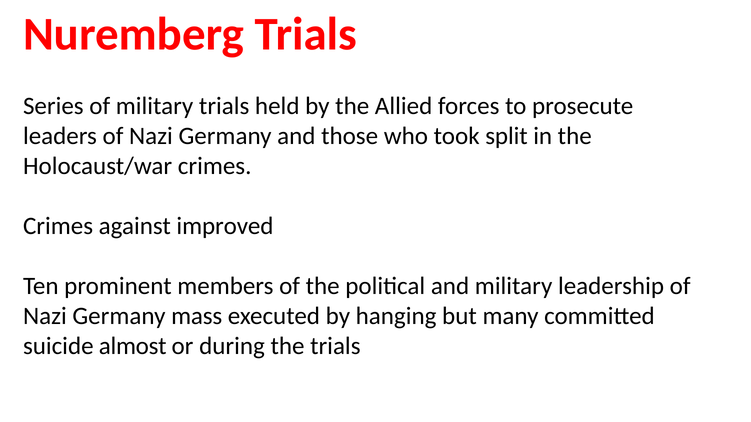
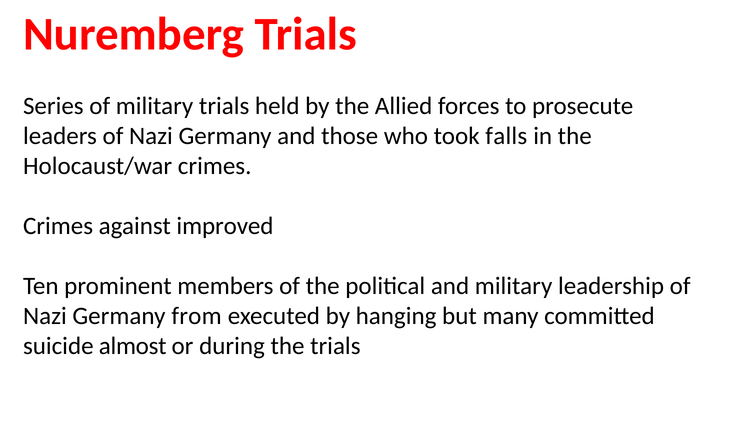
split: split -> falls (506, 136)
mass: mass -> from (197, 316)
